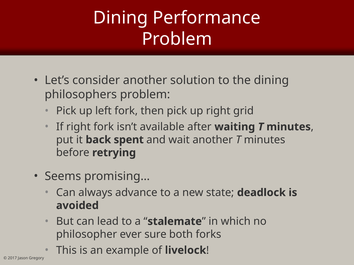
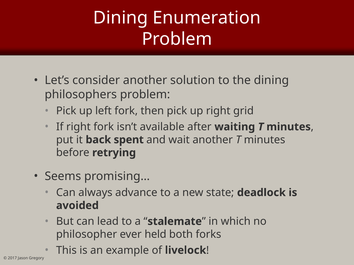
Performance: Performance -> Enumeration (207, 18)
sure: sure -> held (155, 235)
